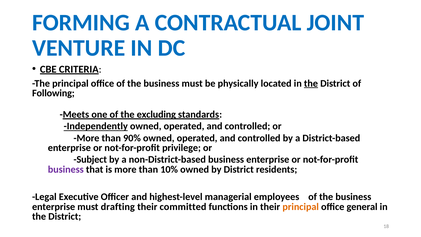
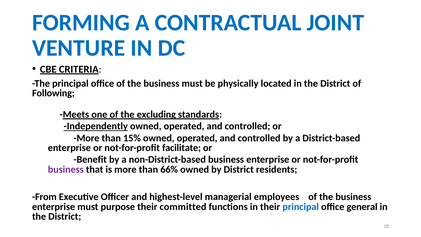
the underline: present -> none (311, 83)
90%: 90% -> 15% (132, 138)
privilege: privilege -> facilitate (182, 148)
Subject: Subject -> Benefit (90, 160)
10%: 10% -> 66% (169, 169)
Legal: Legal -> From (44, 197)
drafting: drafting -> purpose (118, 207)
principal colour: orange -> blue (301, 207)
